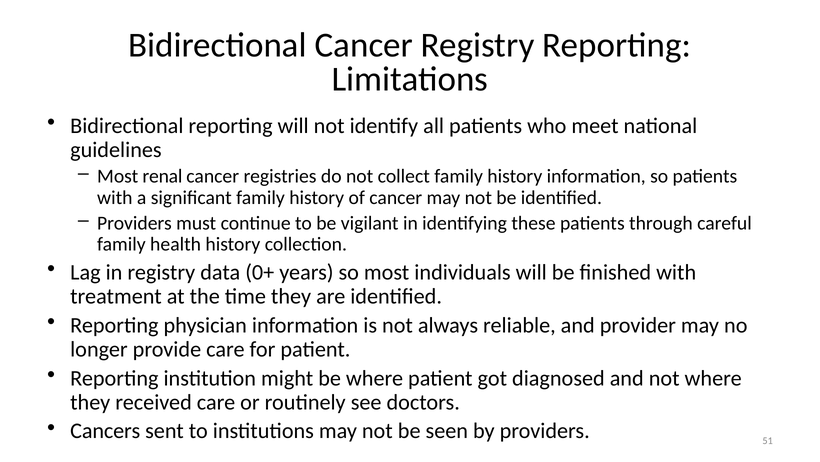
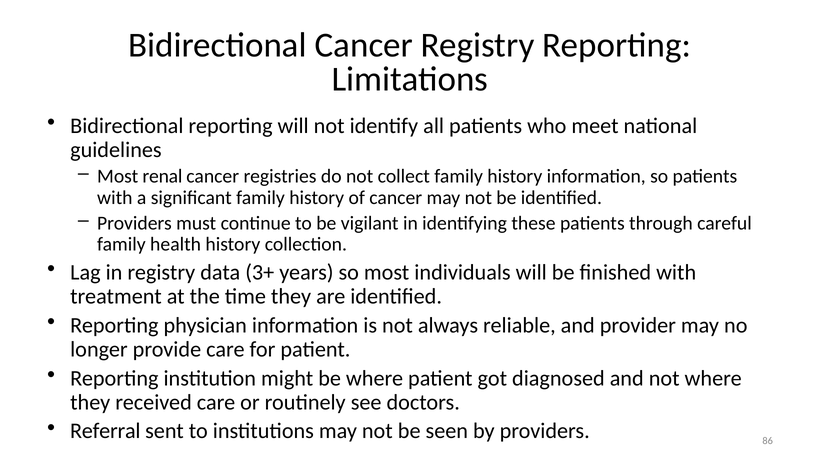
0+: 0+ -> 3+ (260, 272)
Cancers: Cancers -> Referral (105, 430)
51: 51 -> 86 (768, 440)
